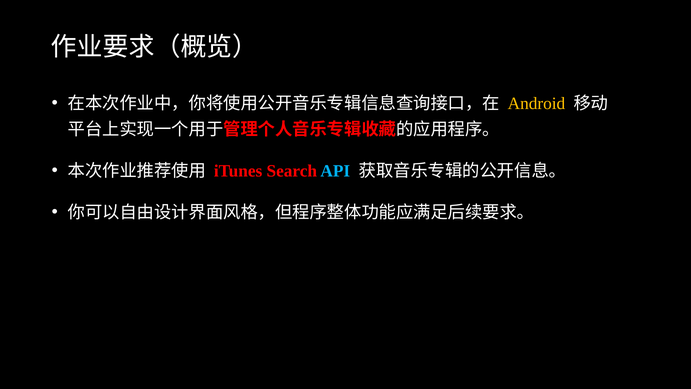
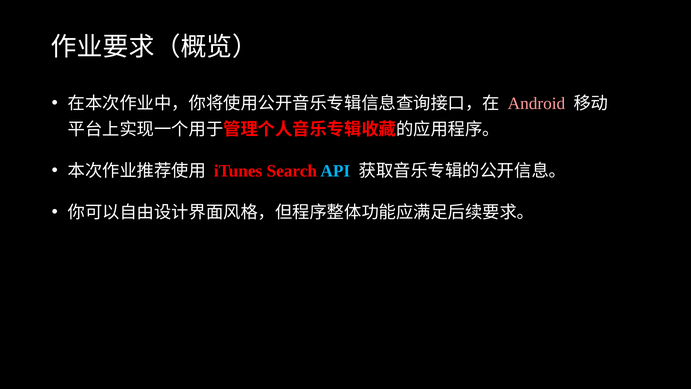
Android colour: yellow -> pink (536, 104)
